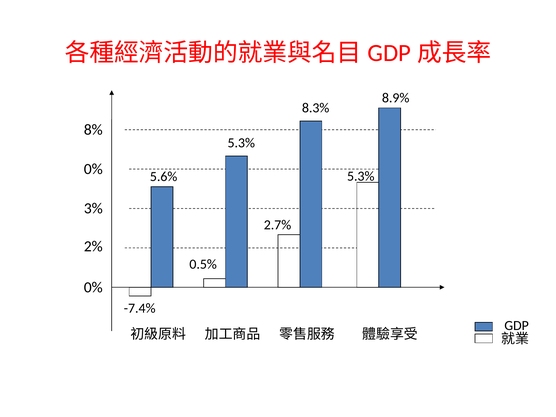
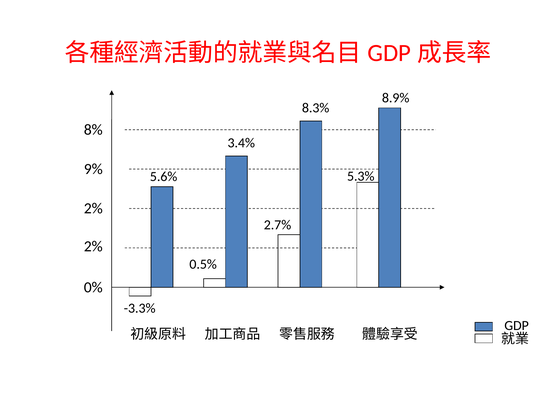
5.3%: 5.3% -> 3.4% (241, 143)
0%: 0% -> 9% (93, 169)
3%: 3% -> 2% (93, 208)
-7.4%: -7.4% -> -3.3% (140, 308)
